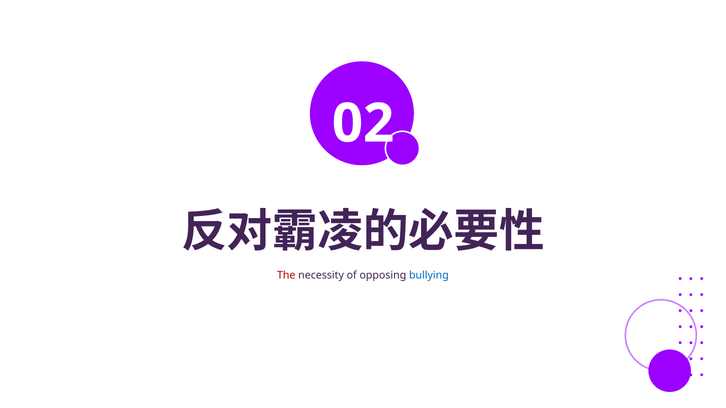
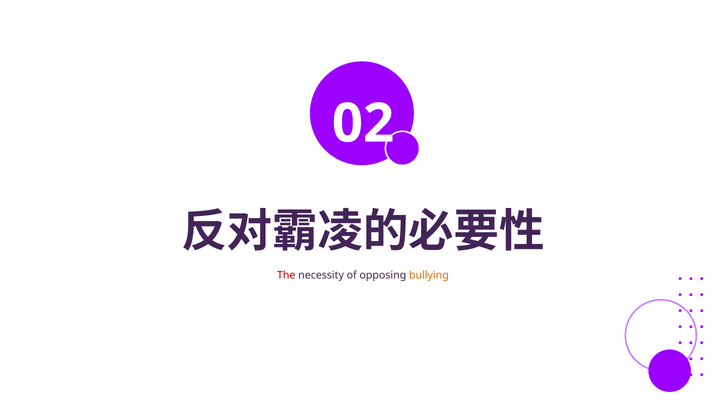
bullying colour: blue -> orange (429, 276)
